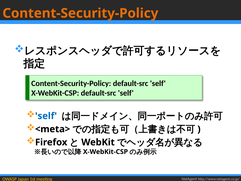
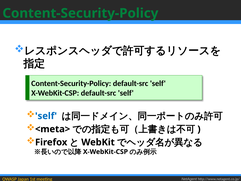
Content-Security-Policy colour: orange -> green (80, 13)
